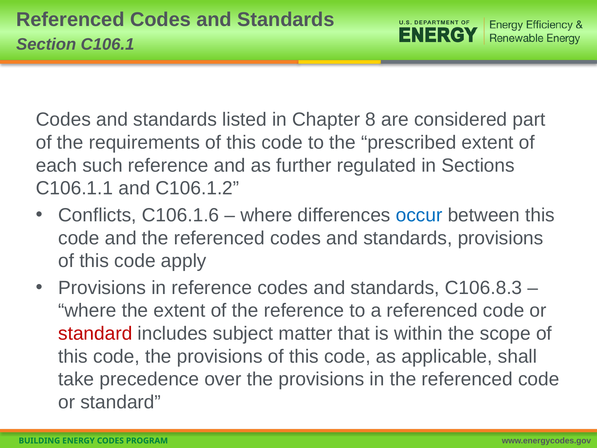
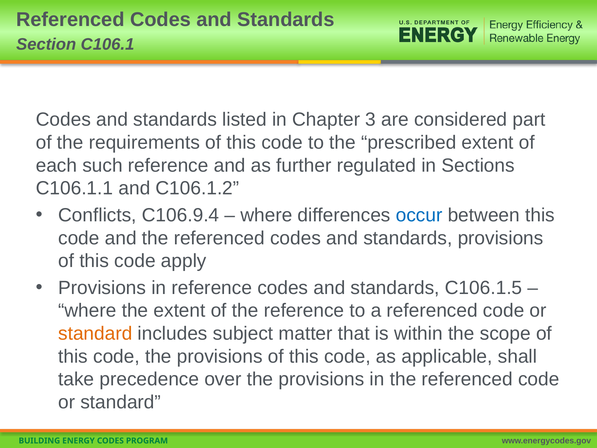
8: 8 -> 3 (371, 120)
C106.1.6: C106.1.6 -> C106.9.4 (181, 215)
C106.8.3: C106.8.3 -> C106.1.5 (484, 288)
standard colour: red -> orange (95, 333)
